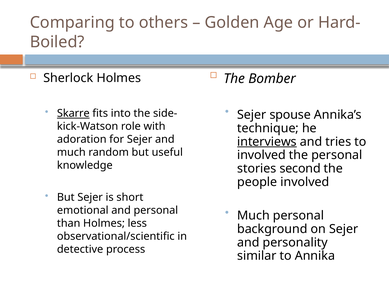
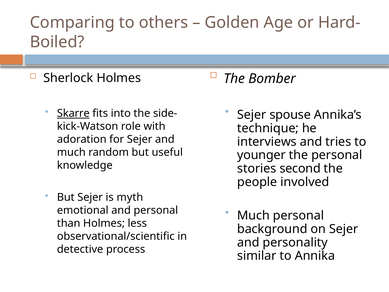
interviews underline: present -> none (267, 142)
involved: involved -> younger (261, 155)
short: short -> myth (130, 197)
